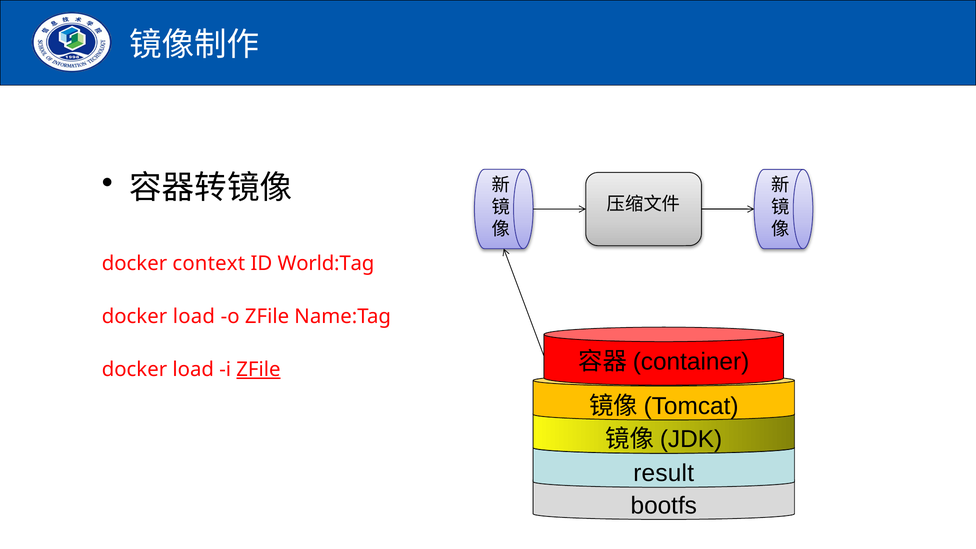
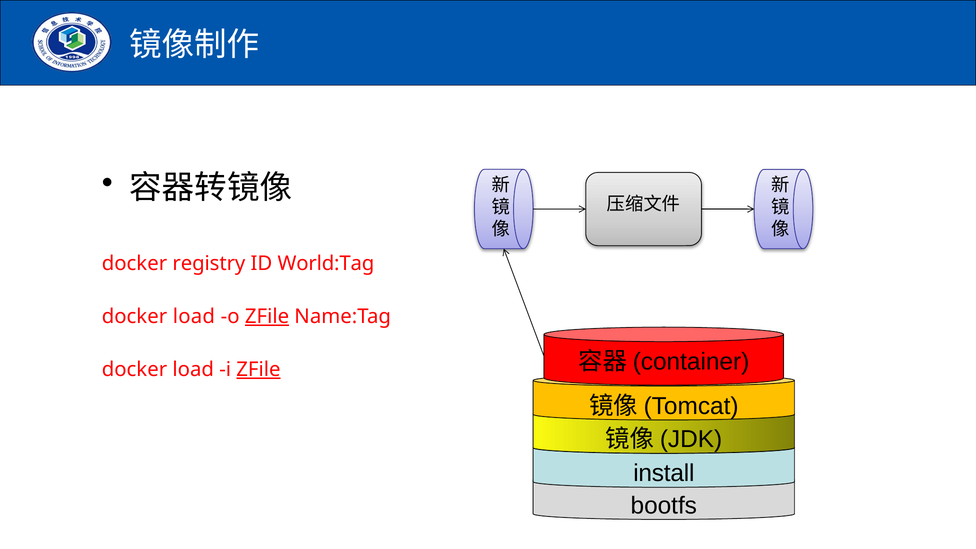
context: context -> registry (209, 264)
ZFile underline: none -> present (267, 317)
result: result -> install (664, 473)
